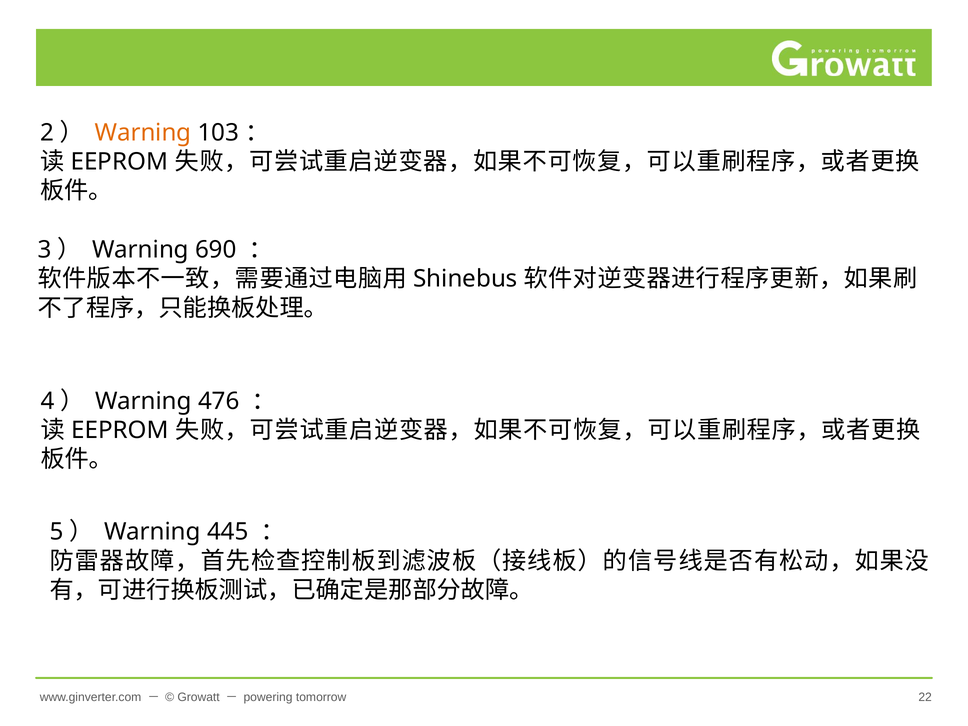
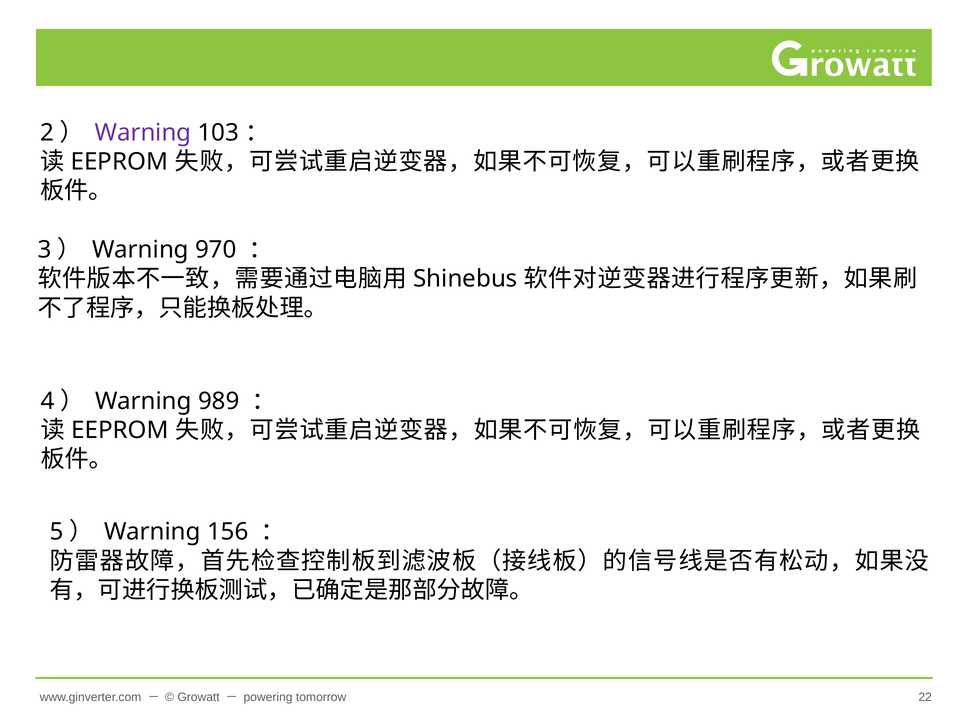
Warning colour: orange -> purple (143, 133)
690: 690 -> 970 (216, 250)
476: 476 -> 989 (219, 401)
445: 445 -> 156 (228, 532)
